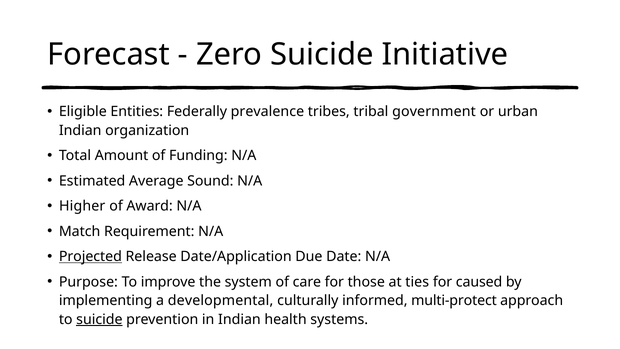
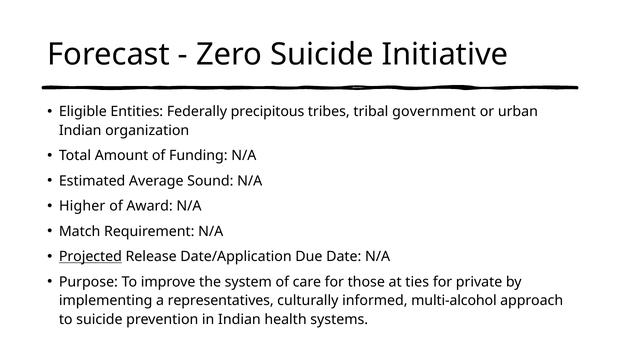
prevalence: prevalence -> precipitous (268, 112)
caused: caused -> private (479, 282)
developmental: developmental -> representatives (221, 300)
multi-protect: multi-protect -> multi-alcohol (454, 300)
suicide underline: present -> none (99, 319)
